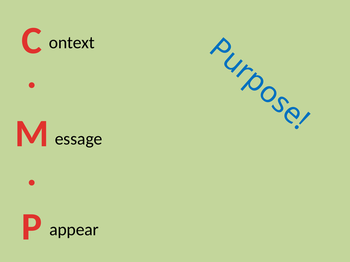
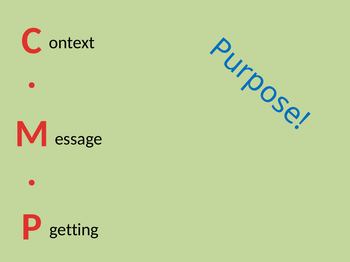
appear: appear -> getting (74, 230)
